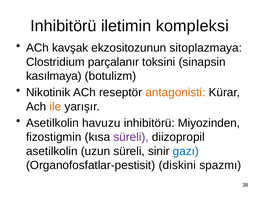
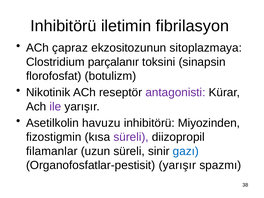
kompleksi: kompleksi -> fibrilasyon (192, 26)
kavşak: kavşak -> çapraz (70, 48)
kasılmaya: kasılmaya -> florofosfat (54, 76)
antagonisti colour: orange -> purple (175, 92)
ile colour: orange -> purple (55, 107)
asetilkolin: asetilkolin -> filamanlar (52, 151)
Organofosfatlar-pestisit diskini: diskini -> yarışır (177, 165)
